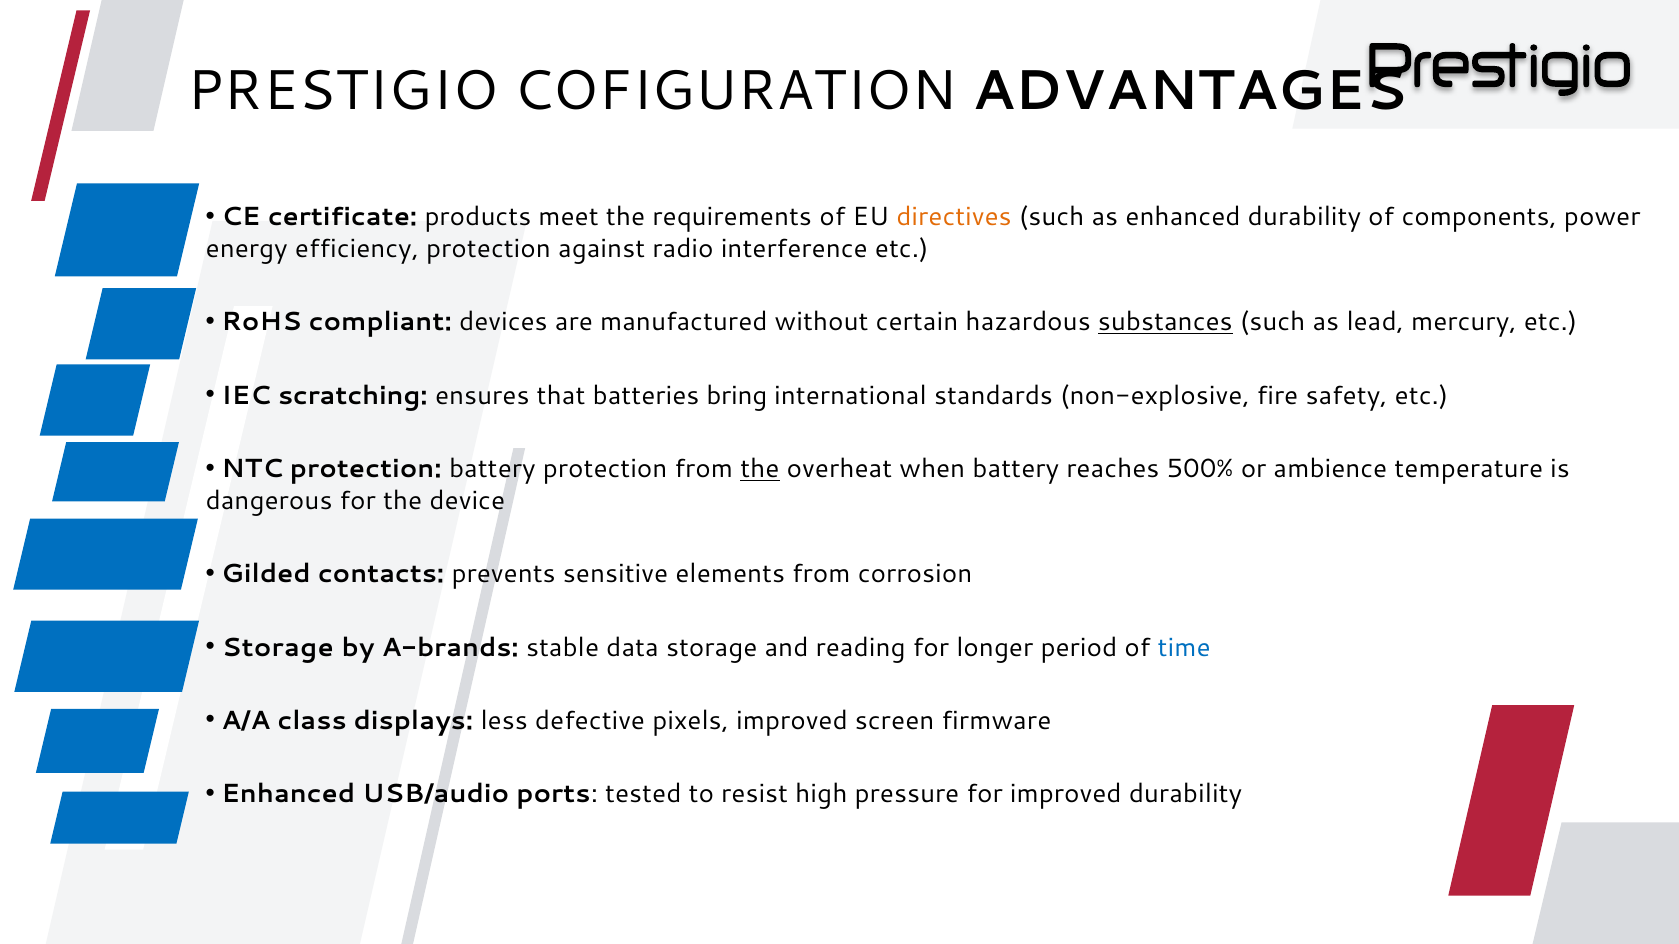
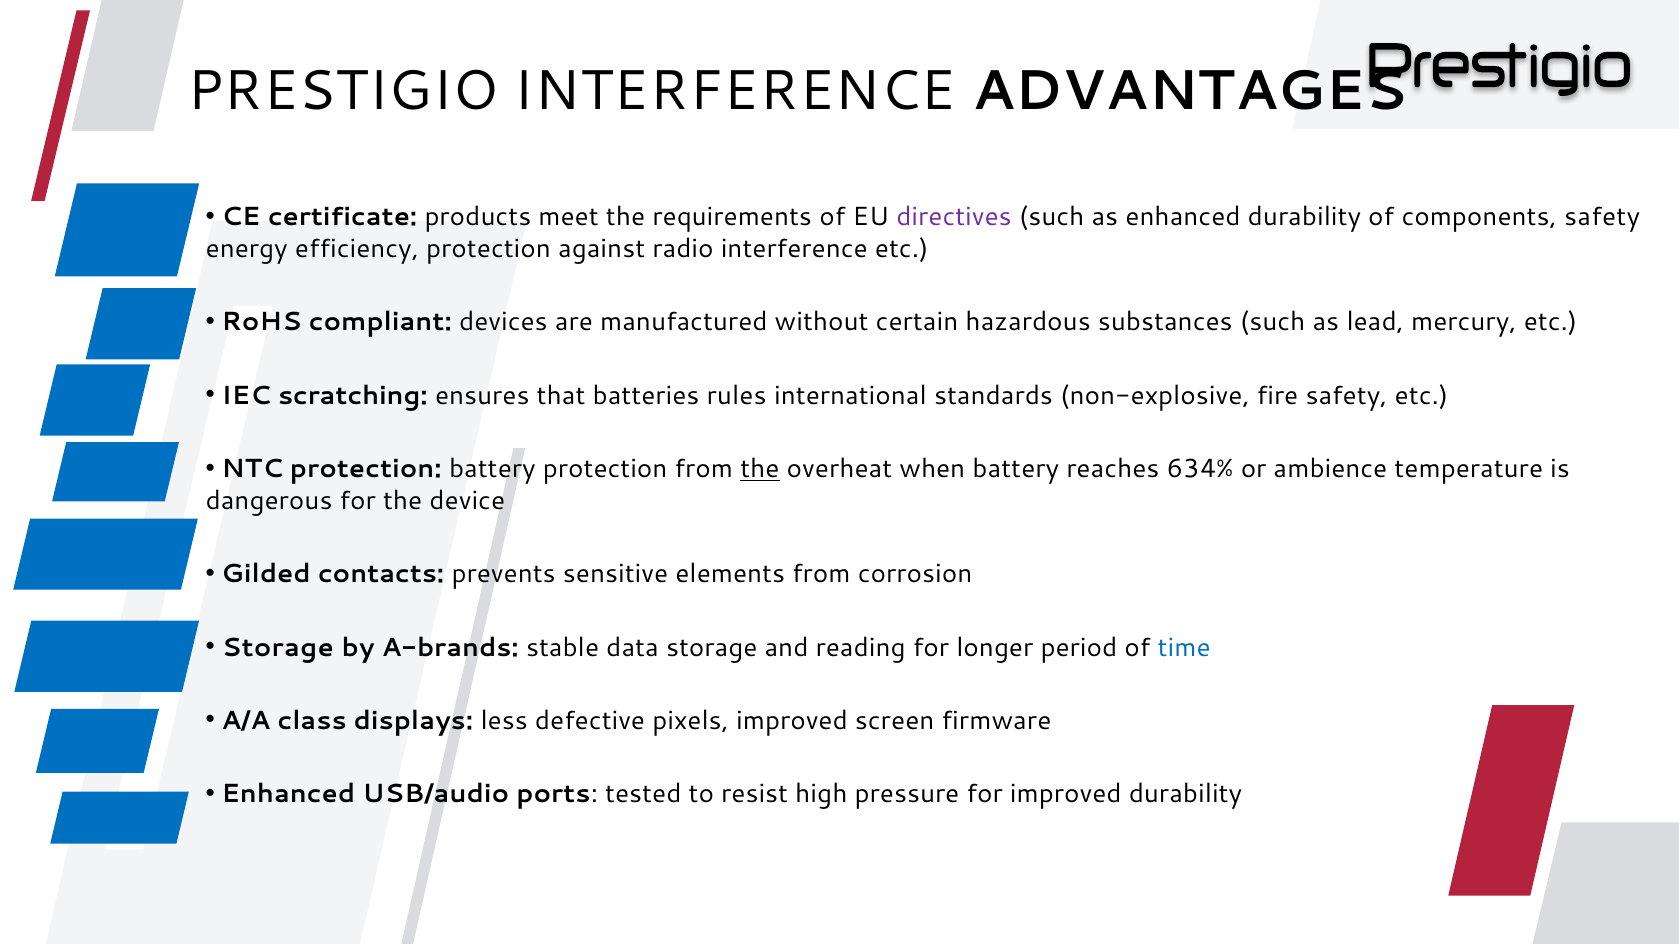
PRESTIGIO COFIGURATION: COFIGURATION -> INTERFERENCE (735, 91)
directives colour: orange -> purple (954, 217)
components power: power -> safety (1602, 217)
substances underline: present -> none (1165, 322)
bring: bring -> rules (737, 396)
500%: 500% -> 634% (1200, 469)
